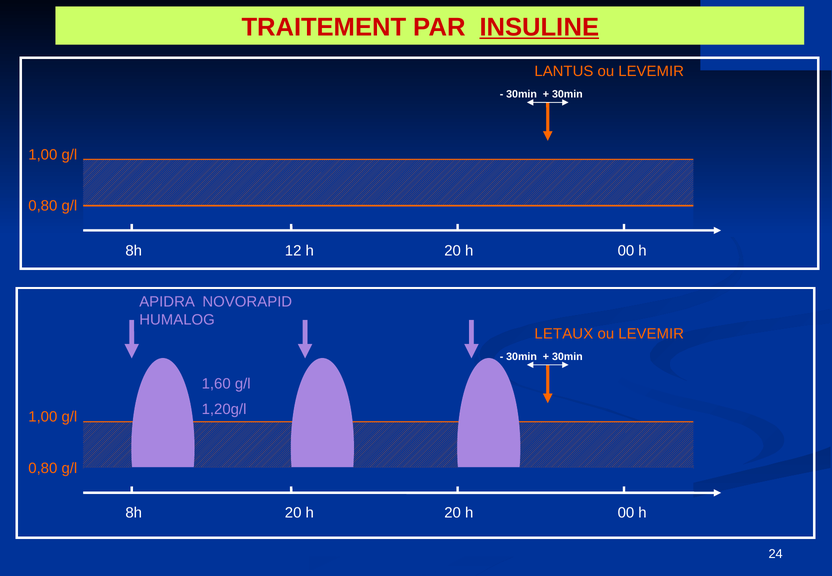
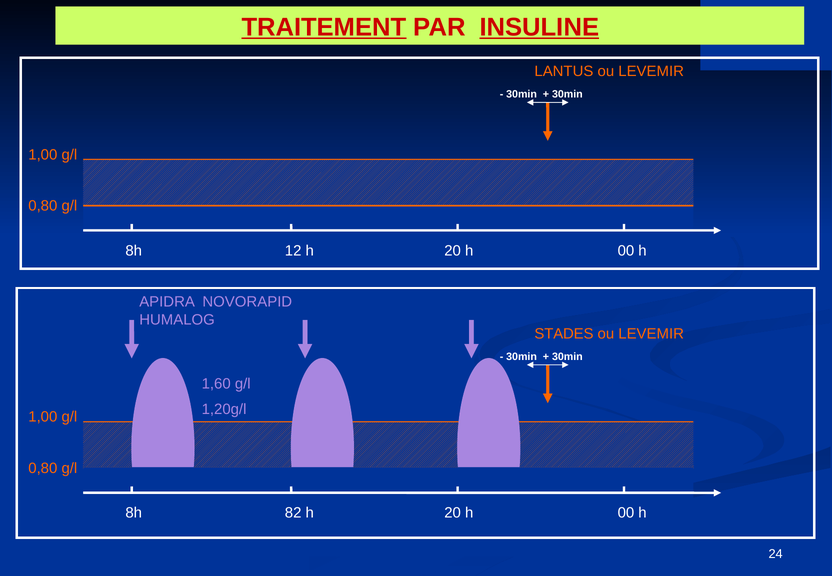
TRAITEMENT underline: none -> present (324, 27)
LETAUX: LETAUX -> STADES (564, 334)
8h 20: 20 -> 82 (293, 513)
